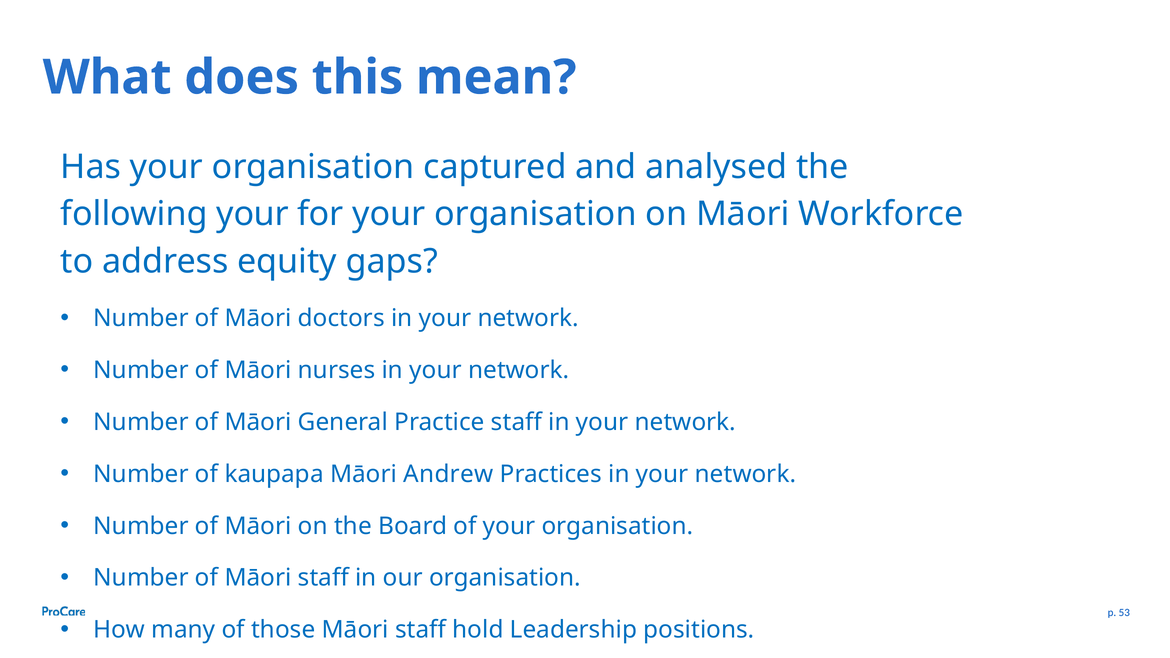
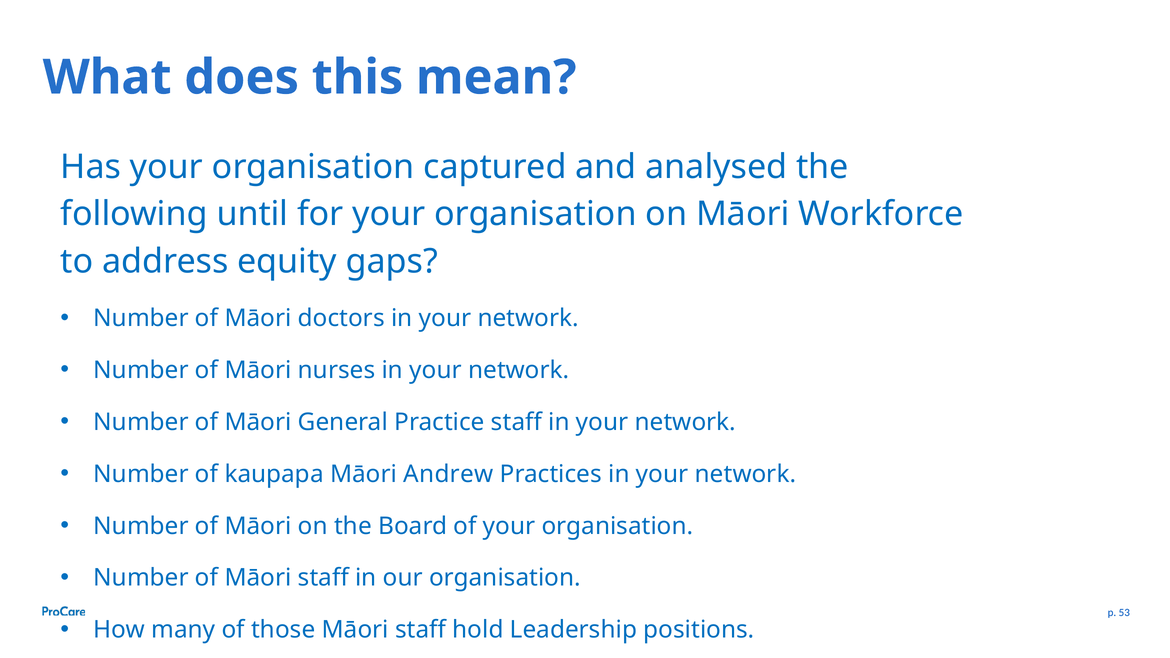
following your: your -> until (252, 214)
